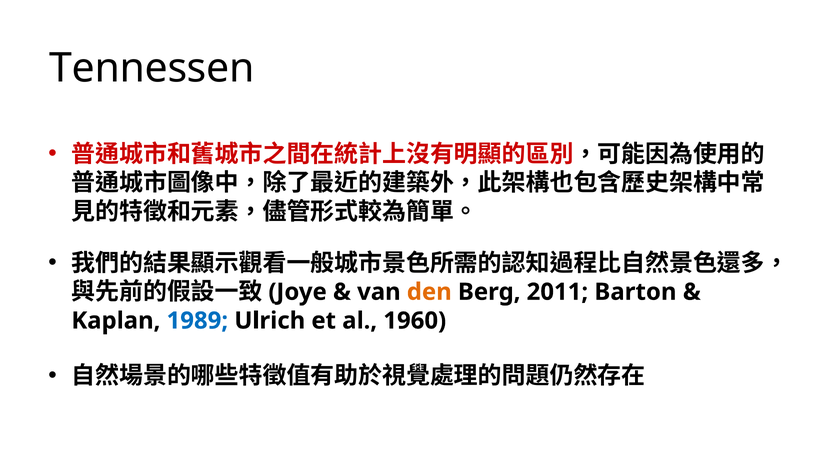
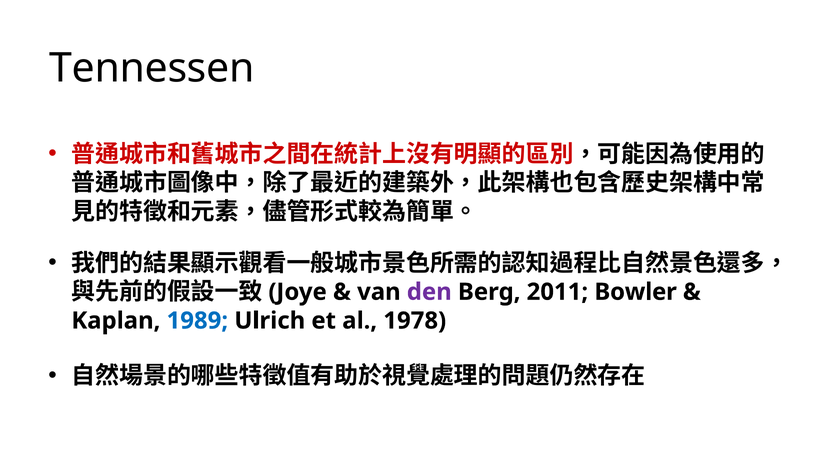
den colour: orange -> purple (429, 292)
Barton: Barton -> Bowler (636, 292)
1960: 1960 -> 1978 (415, 321)
